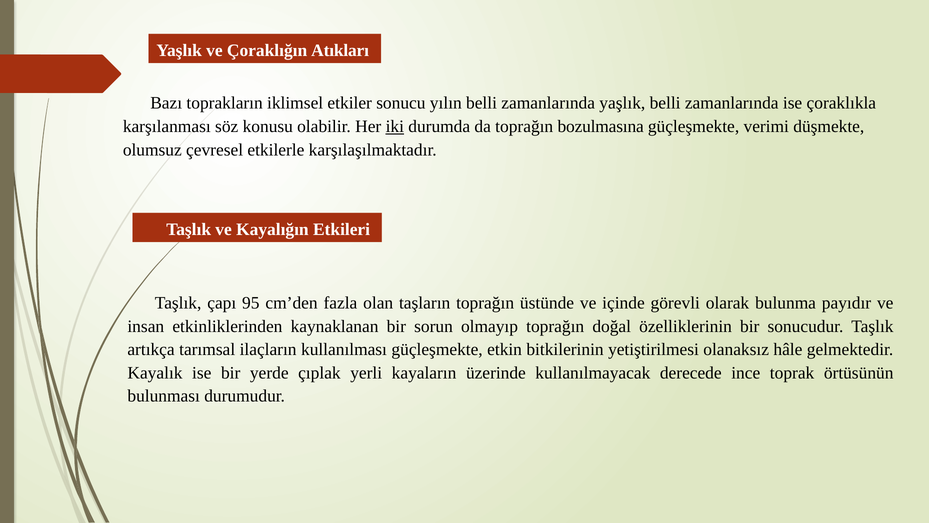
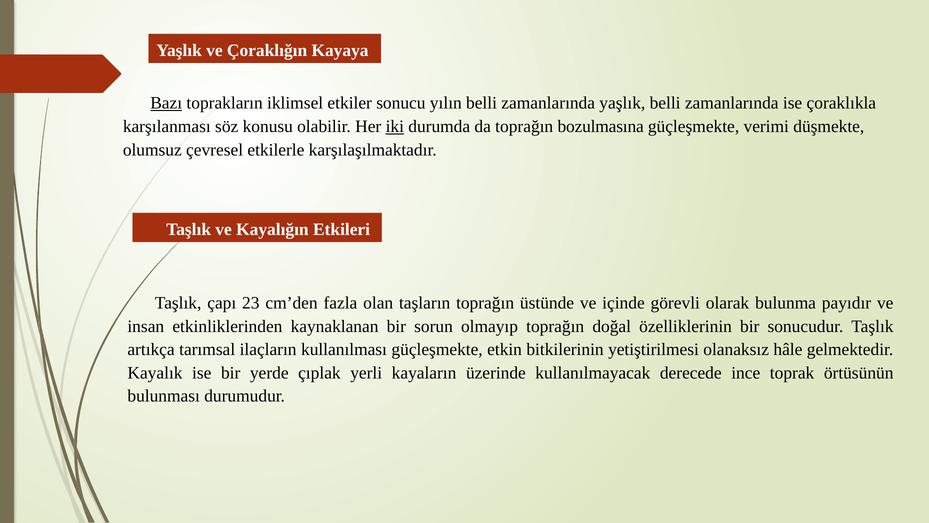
Atıkları: Atıkları -> Kayaya (340, 50)
Bazı underline: none -> present (166, 103)
95: 95 -> 23 (251, 303)
